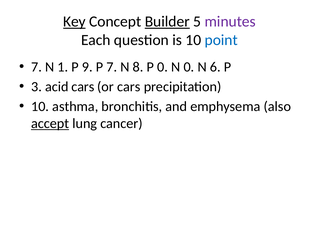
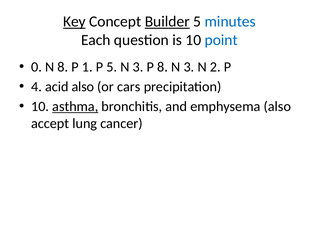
minutes colour: purple -> blue (230, 22)
7: 7 -> 0 (36, 67)
N 1: 1 -> 8 (63, 67)
9: 9 -> 1 (87, 67)
P 7: 7 -> 5 (112, 67)
8: 8 -> 3 (138, 67)
P 0: 0 -> 8 (163, 67)
0: 0 -> 3 (189, 67)
6: 6 -> 2 (215, 67)
3: 3 -> 4 (36, 87)
acid cars: cars -> also (83, 87)
asthma underline: none -> present (75, 107)
accept underline: present -> none (50, 124)
